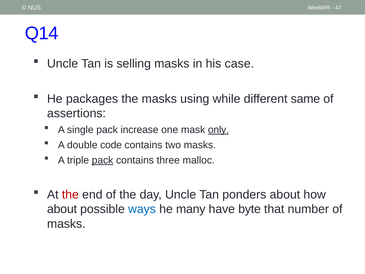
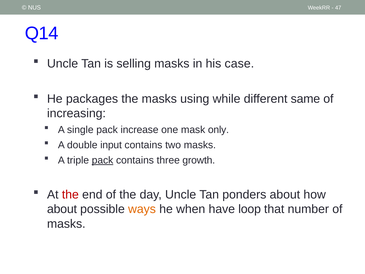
assertions: assertions -> increasing (76, 113)
only underline: present -> none (218, 130)
code: code -> input (111, 145)
malloc: malloc -> growth (199, 160)
ways colour: blue -> orange (142, 209)
many: many -> when (191, 209)
byte: byte -> loop (250, 209)
